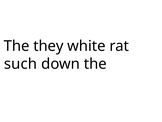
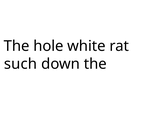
they: they -> hole (48, 46)
